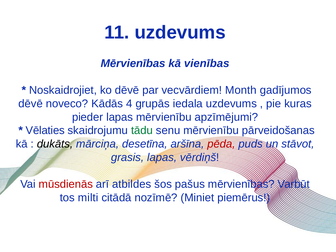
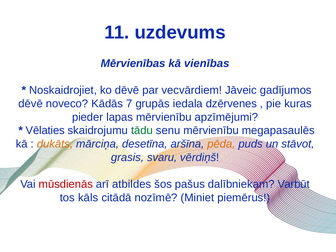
Month: Month -> Jāveic (241, 90)
4: 4 -> 7 (129, 104)
iedala uzdevums: uzdevums -> dzērvenes (231, 104)
pārveidošanas: pārveidošanas -> megapasaulēs (278, 131)
dukāts colour: black -> orange (55, 144)
pēda colour: red -> orange (221, 144)
grasis lapas: lapas -> svaru (162, 157)
pašus mērvienības: mērvienības -> dalībniekam (241, 184)
milti: milti -> kāls (88, 198)
